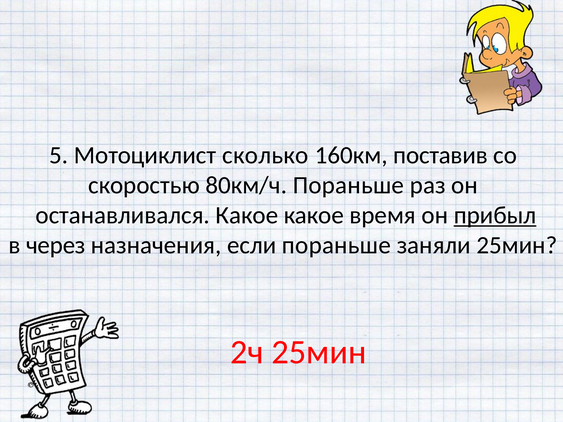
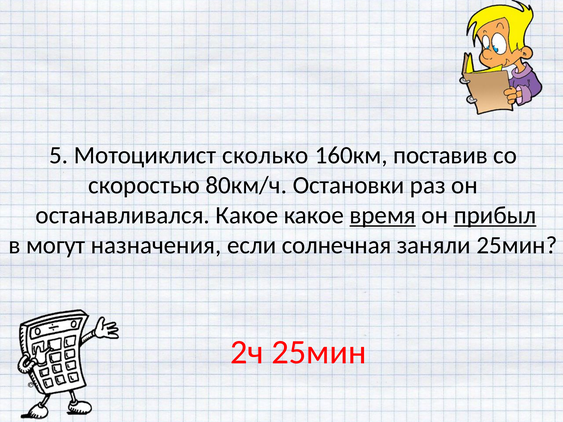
80км/ч Пораньше: Пораньше -> Остановки (349, 185)
время underline: none -> present (383, 215)
через: через -> могут (56, 245)
если пораньше: пораньше -> солнечная (337, 245)
